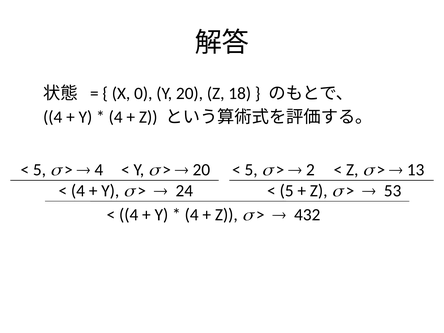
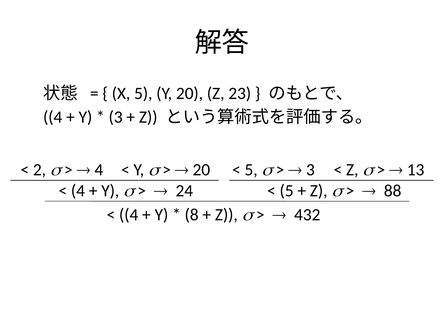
X 0: 0 -> 5 (143, 94)
18: 18 -> 23 (240, 94)
4: 4 -> 3 (116, 117)
5: 5 -> 2 (39, 170)
2: 2 -> 3 (310, 170)
53: 53 -> 88 (393, 191)
4: 4 -> 8 (192, 215)
